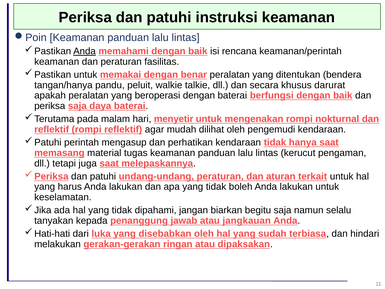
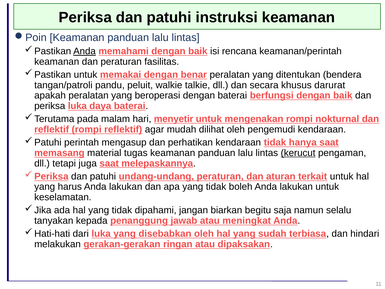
tangan/hanya: tangan/hanya -> tangan/patroli (63, 85)
periksa saja: saja -> luka (77, 106)
kerucut underline: none -> present (298, 153)
jangkauan: jangkauan -> meningkat (247, 221)
